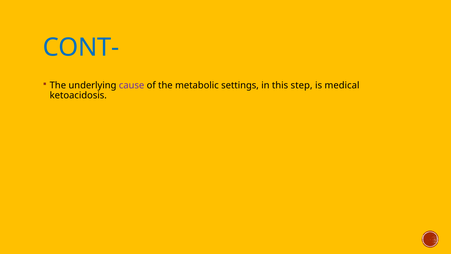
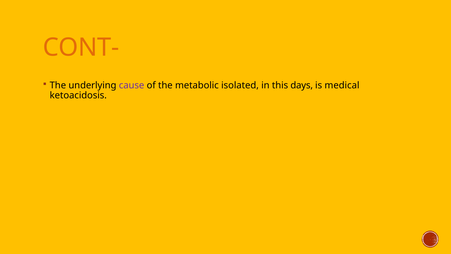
CONT- colour: blue -> orange (81, 48)
settings: settings -> isolated (240, 85)
step: step -> days (302, 85)
